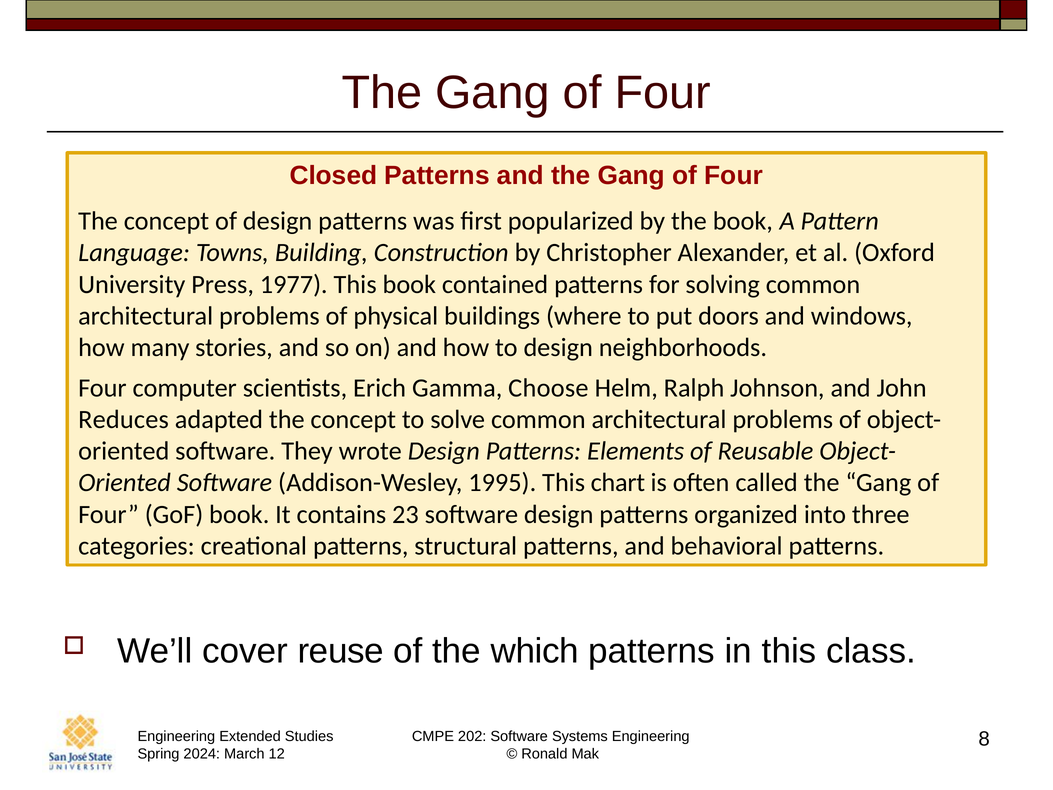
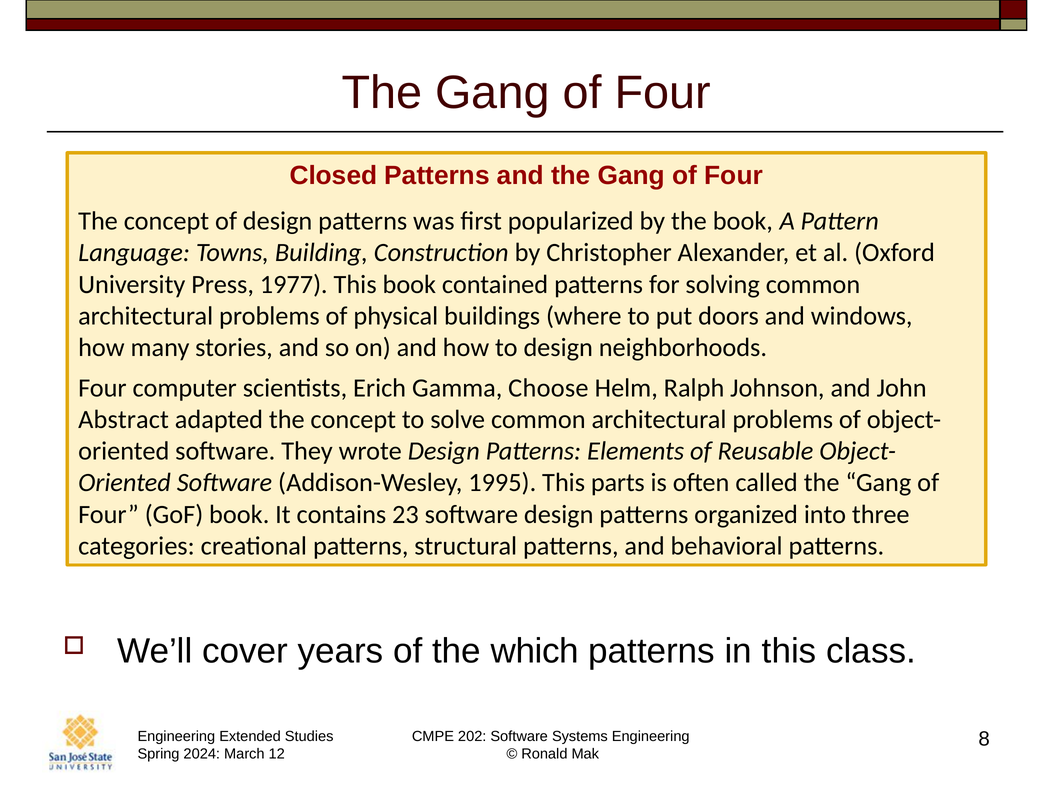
Reduces: Reduces -> Abstract (124, 419)
chart: chart -> parts (618, 483)
reuse: reuse -> years (341, 651)
